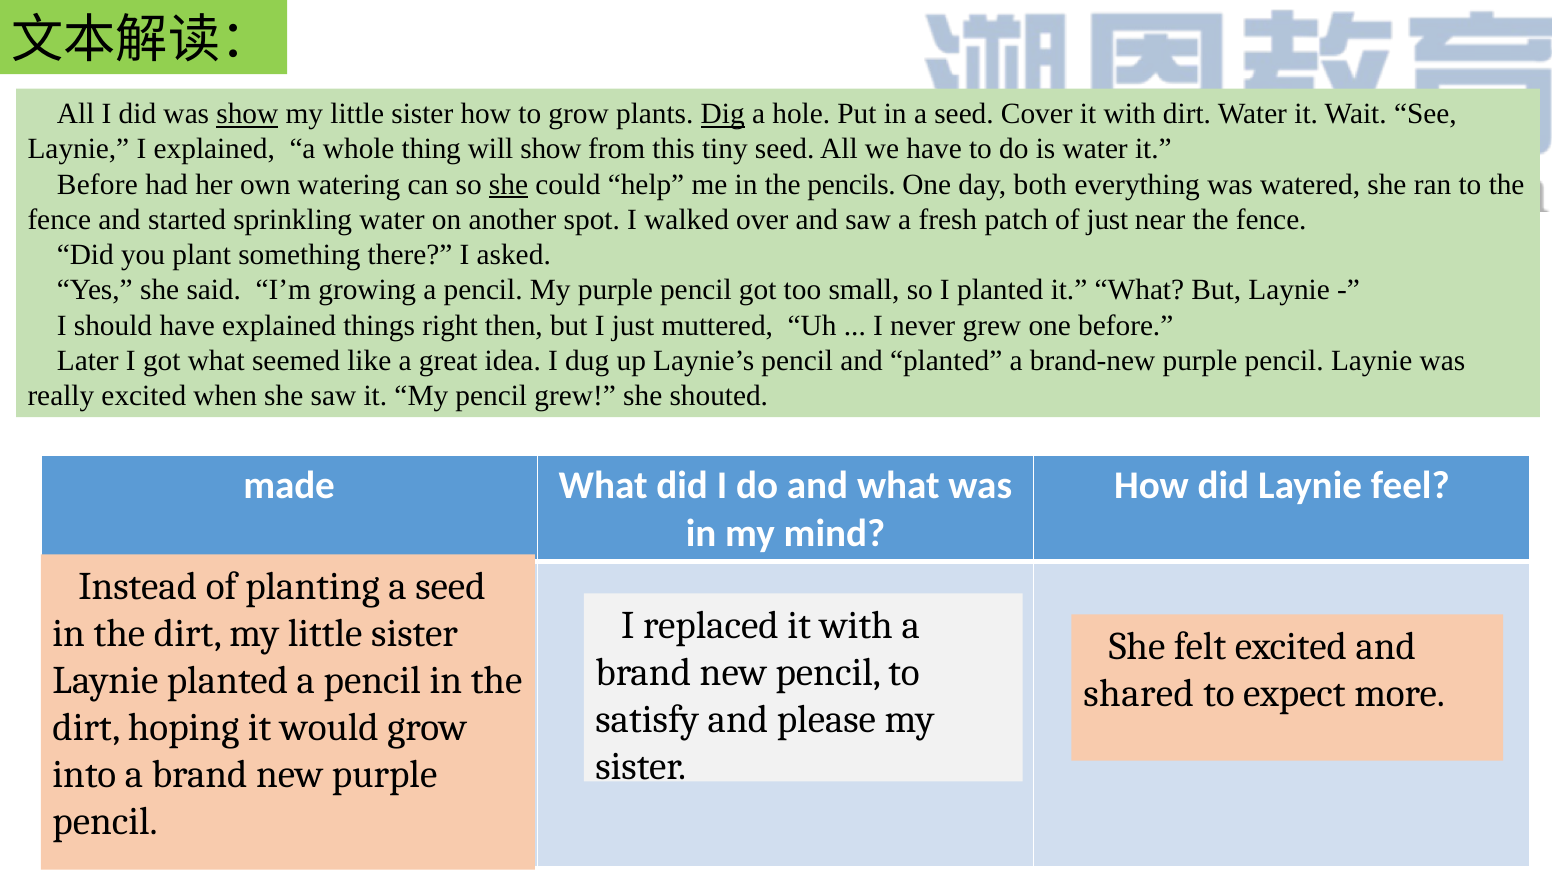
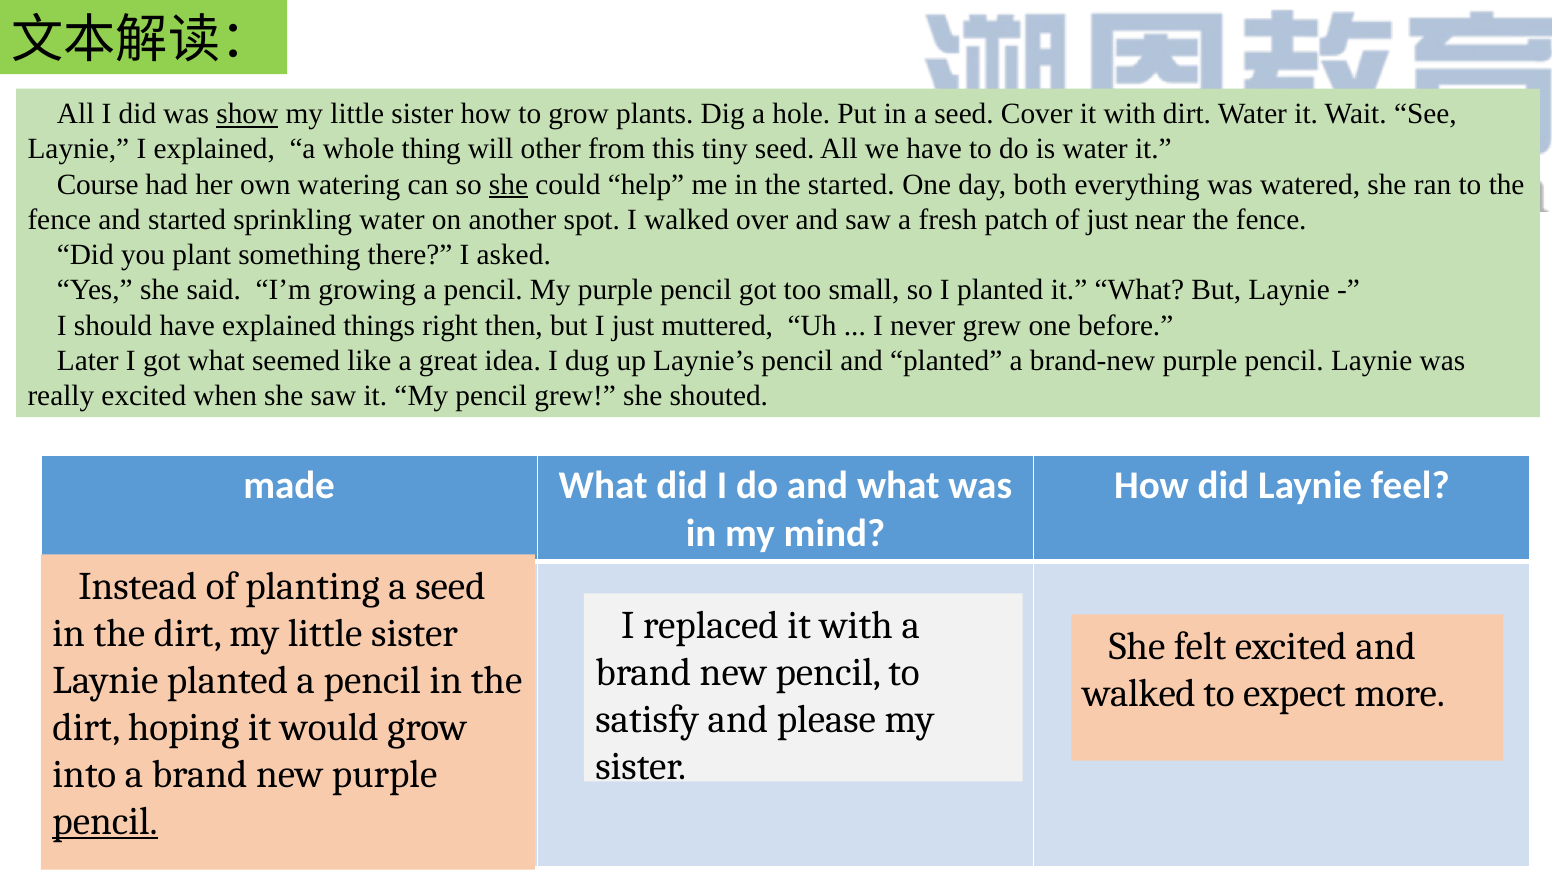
Dig underline: present -> none (723, 114)
will show: show -> other (551, 149)
Before: Before -> Course (98, 184)
the pencils: pencils -> started (851, 184)
shared: shared -> walked (1139, 693)
pencil underline: none -> present (105, 821)
